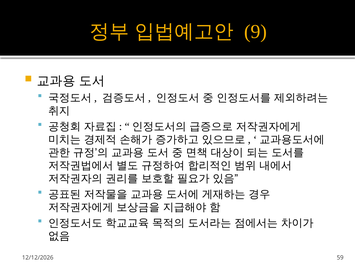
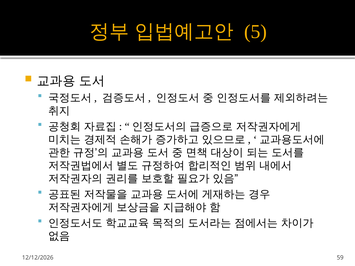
9: 9 -> 5 (256, 32)
